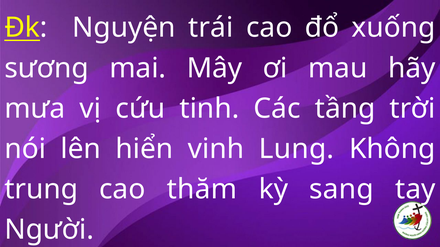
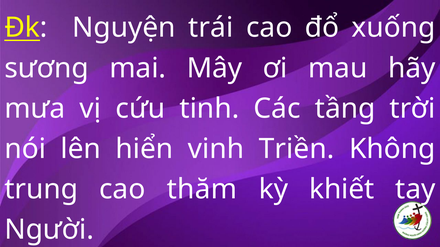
Lung: Lung -> Triền (297, 149)
sang: sang -> khiết (342, 190)
